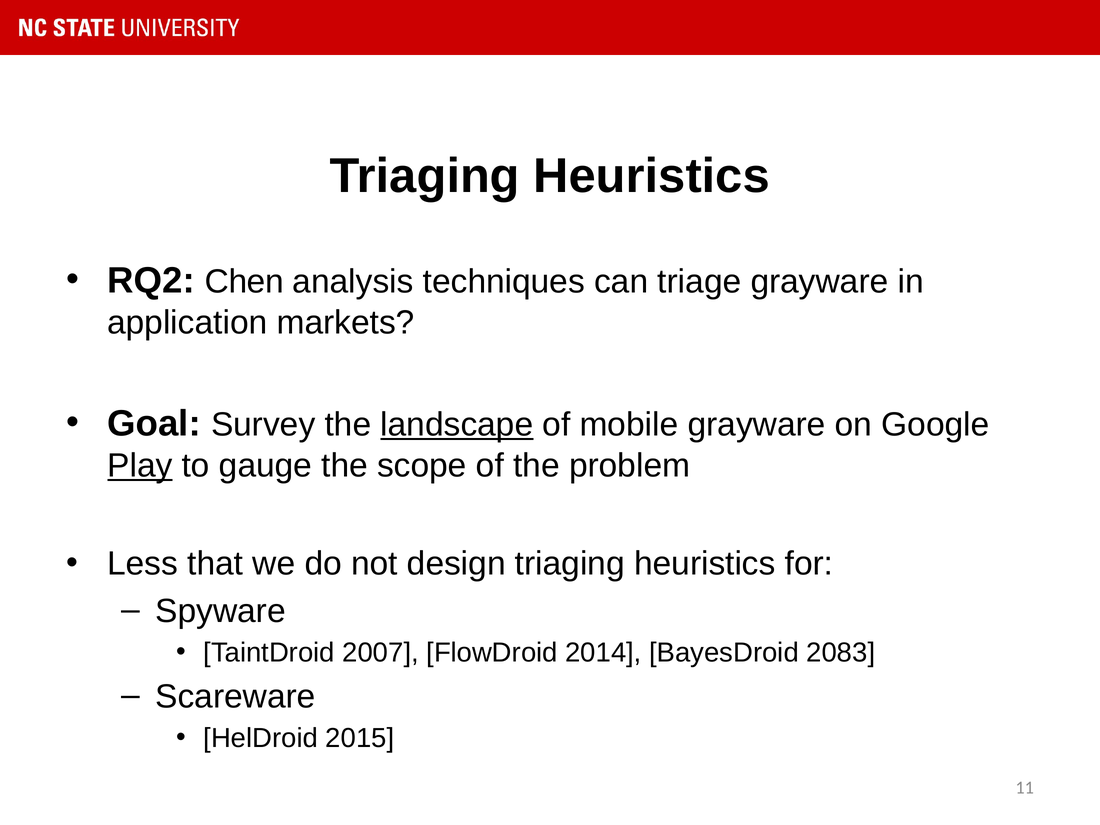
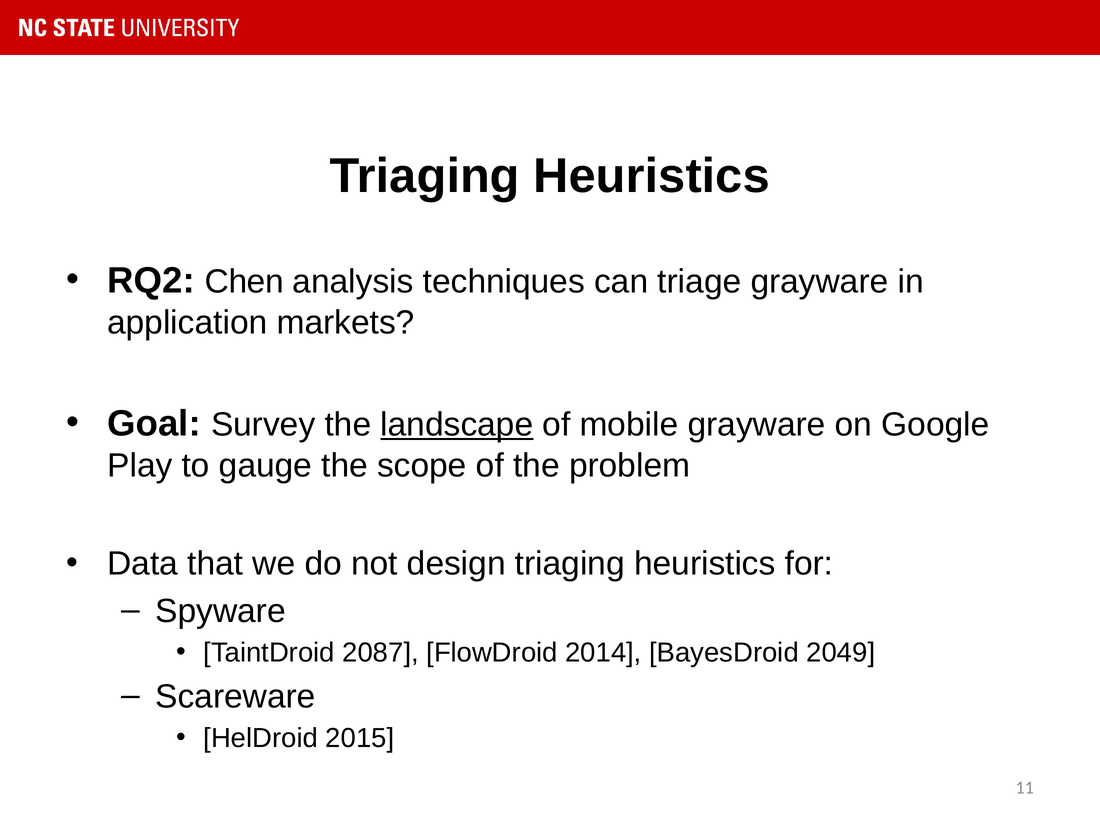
Play underline: present -> none (140, 466)
Less: Less -> Data (143, 564)
2007: 2007 -> 2087 (381, 653)
2083: 2083 -> 2049 (841, 653)
